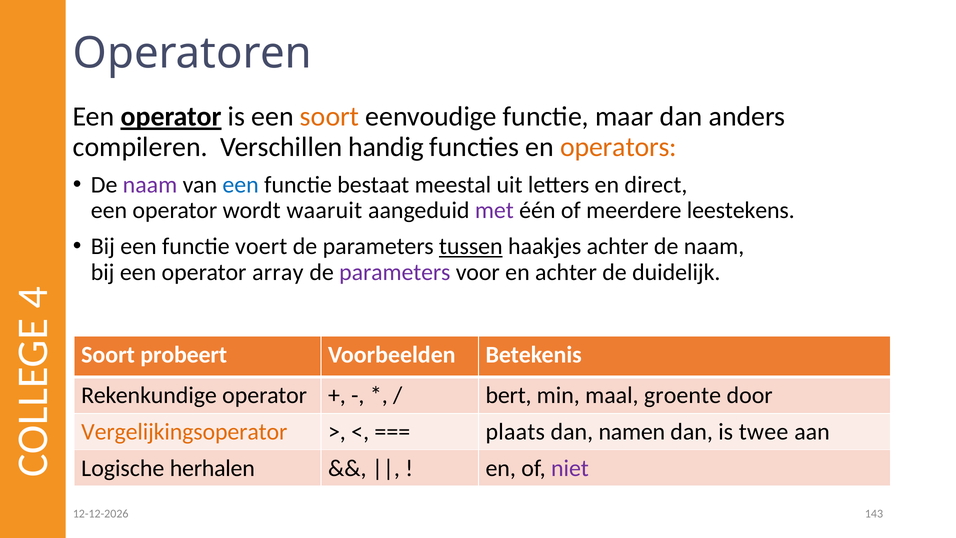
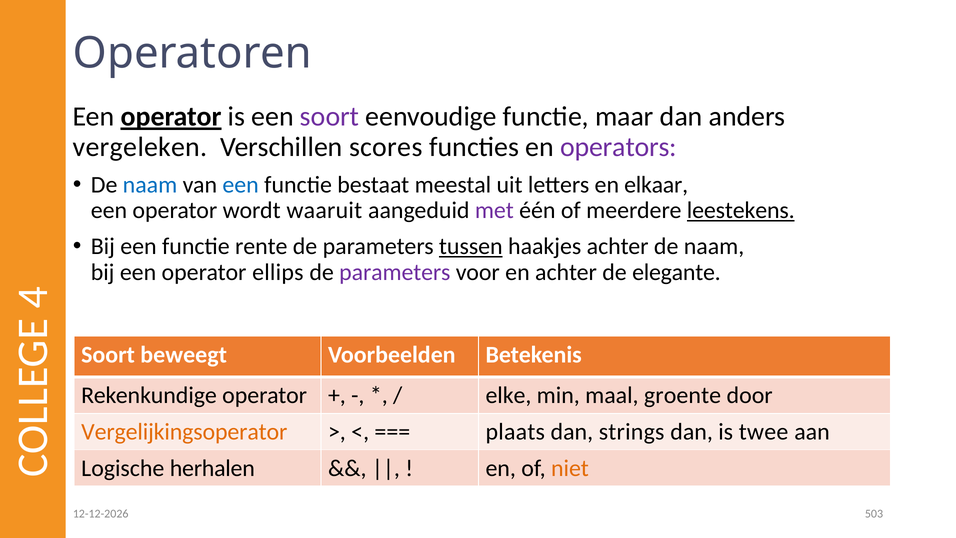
soort colour: orange -> purple (330, 117)
compileren: compileren -> vergeleken (140, 147)
handig: handig -> scores (386, 147)
operators colour: orange -> purple (619, 147)
naam colour: purple -> blue (150, 185)
direct: direct -> elkaar (656, 185)
leestekens underline: none -> present (741, 210)
voert: voert -> rente (261, 246)
array: array -> ellips (278, 272)
duidelijk: duidelijk -> elegante (676, 272)
probeert: probeert -> beweegt (184, 355)
bert: bert -> elke (508, 395)
namen: namen -> strings (632, 432)
niet colour: purple -> orange (570, 468)
143: 143 -> 503 (874, 513)
